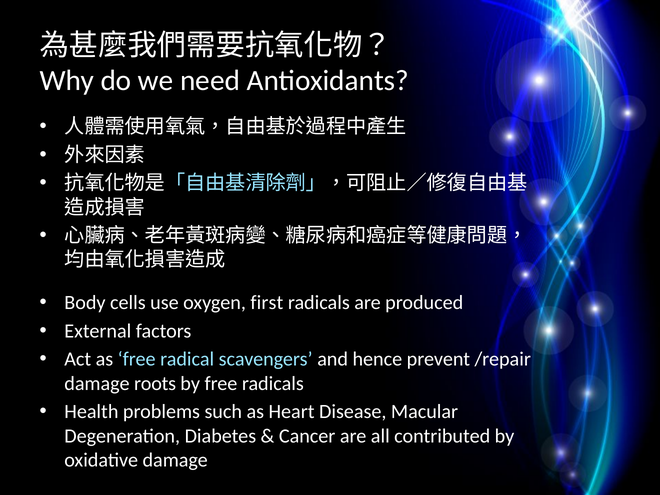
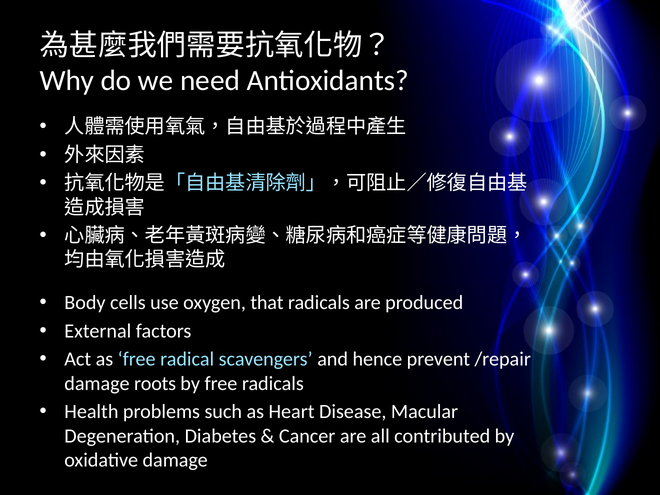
first: first -> that (267, 303)
